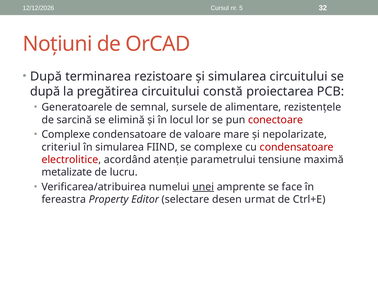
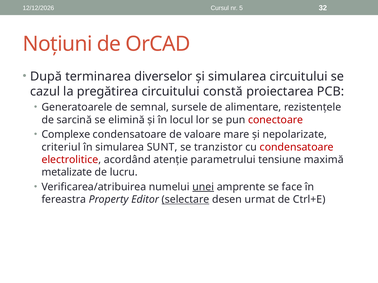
rezistoare: rezistoare -> diverselor (163, 76)
după: după -> cazul (45, 92)
FIIND: FIIND -> SUNT (162, 147)
se complexe: complexe -> tranzistor (218, 147)
selectare underline: none -> present (186, 200)
